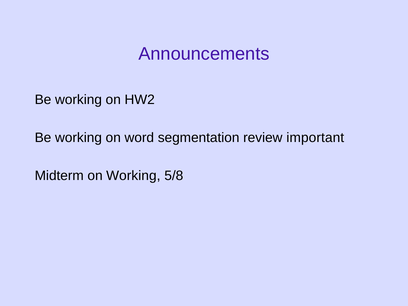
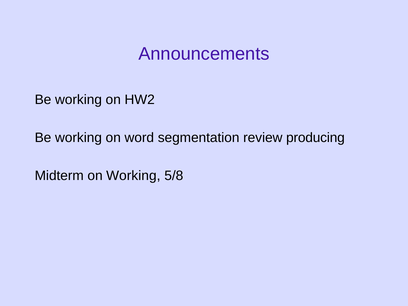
important: important -> producing (315, 138)
